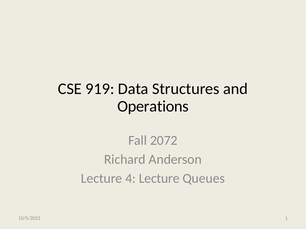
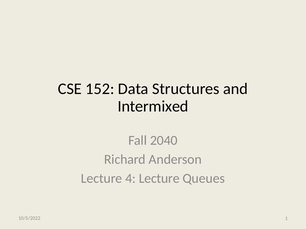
919: 919 -> 152 (100, 89)
Operations: Operations -> Intermixed (153, 106)
2072: 2072 -> 2040 (164, 141)
